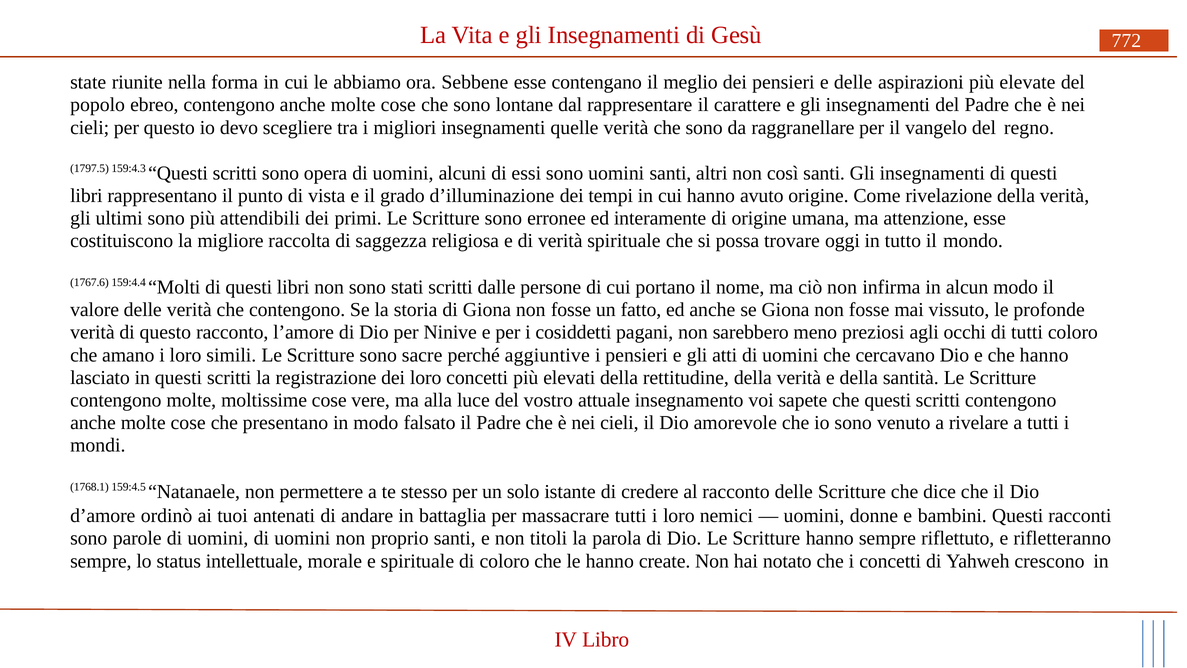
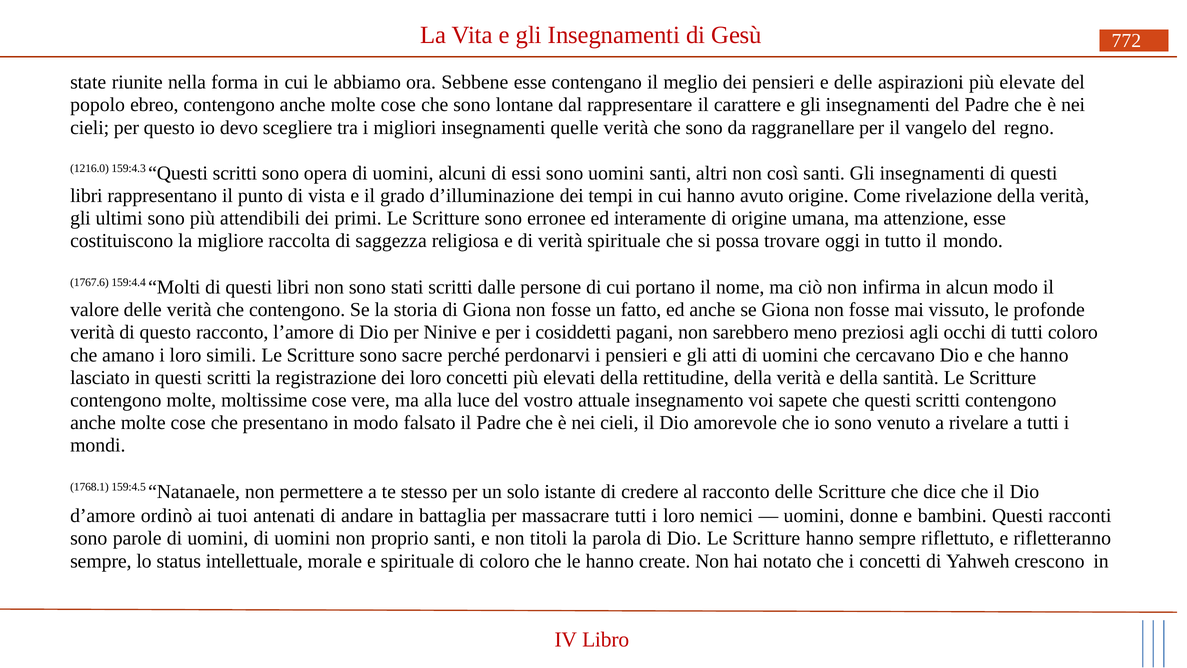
1797.5: 1797.5 -> 1216.0 (90, 168)
aggiuntive: aggiuntive -> perdonarvi (547, 355)
